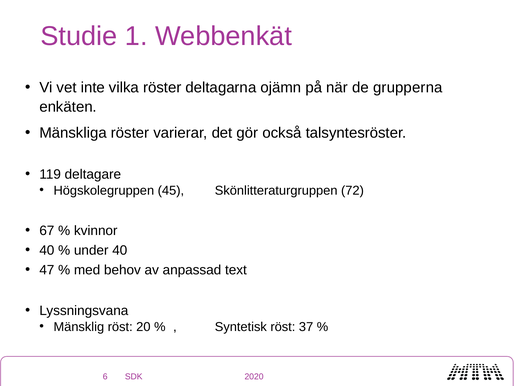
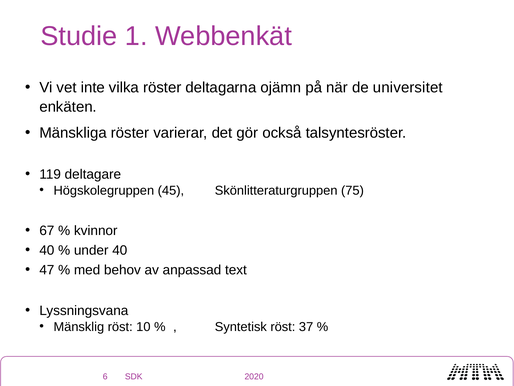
grupperna: grupperna -> universitet (408, 87)
72: 72 -> 75 (352, 190)
20: 20 -> 10 (143, 326)
